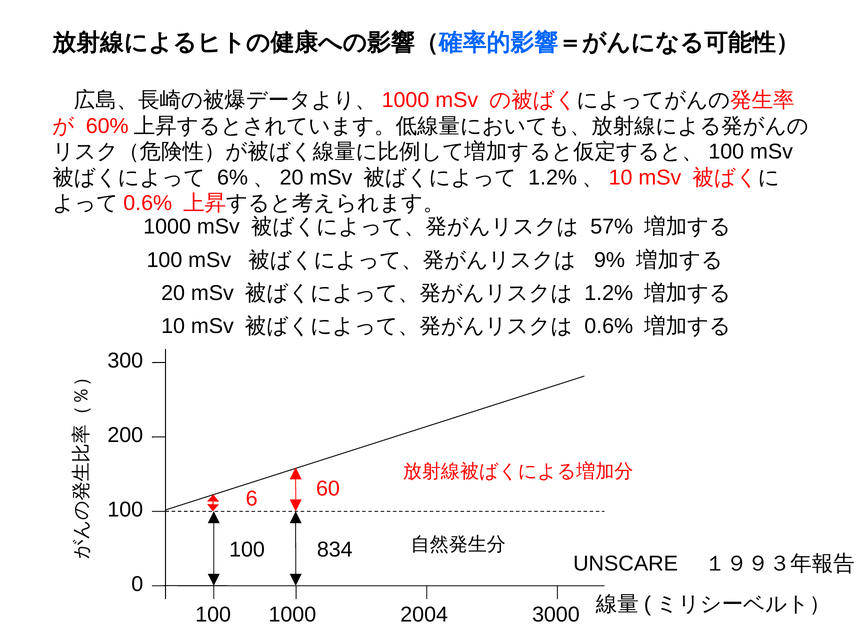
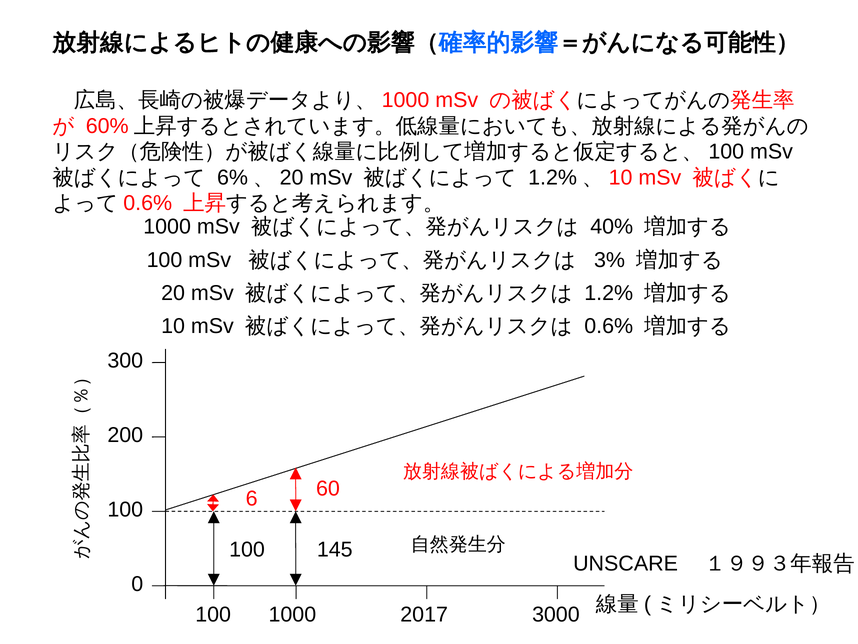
57%: 57% -> 40% (612, 227)
9%: 9% -> 3% (610, 260)
834: 834 -> 145 (335, 549)
2004: 2004 -> 2017 (424, 614)
